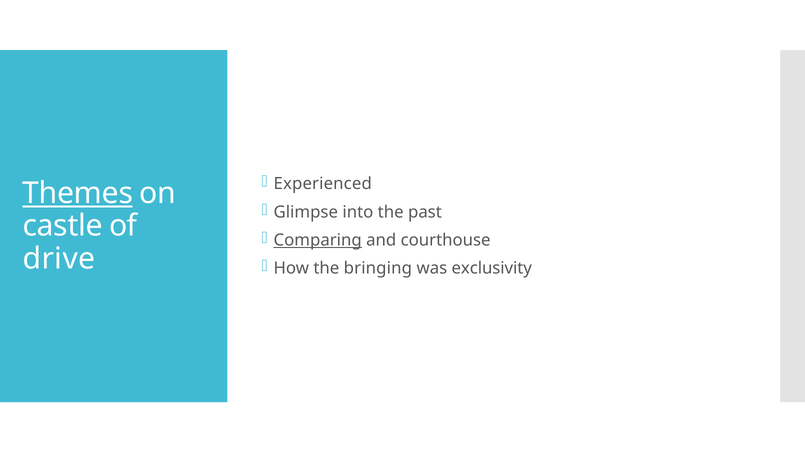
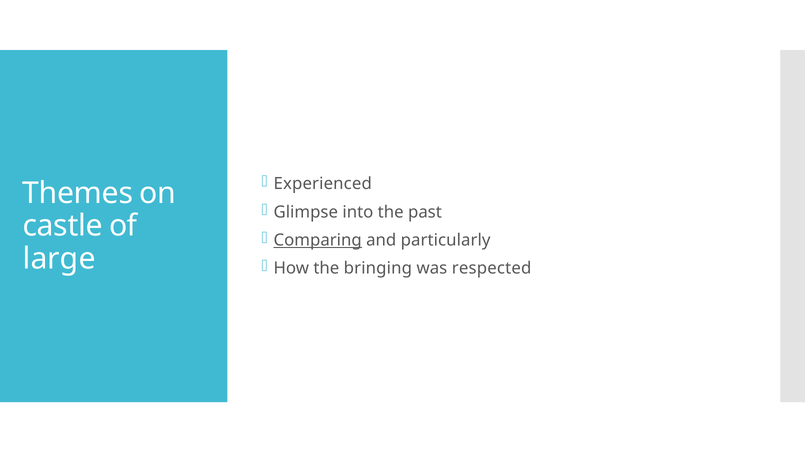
Themes underline: present -> none (78, 193)
courthouse: courthouse -> particularly (446, 240)
drive: drive -> large (59, 259)
exclusivity: exclusivity -> respected (492, 268)
